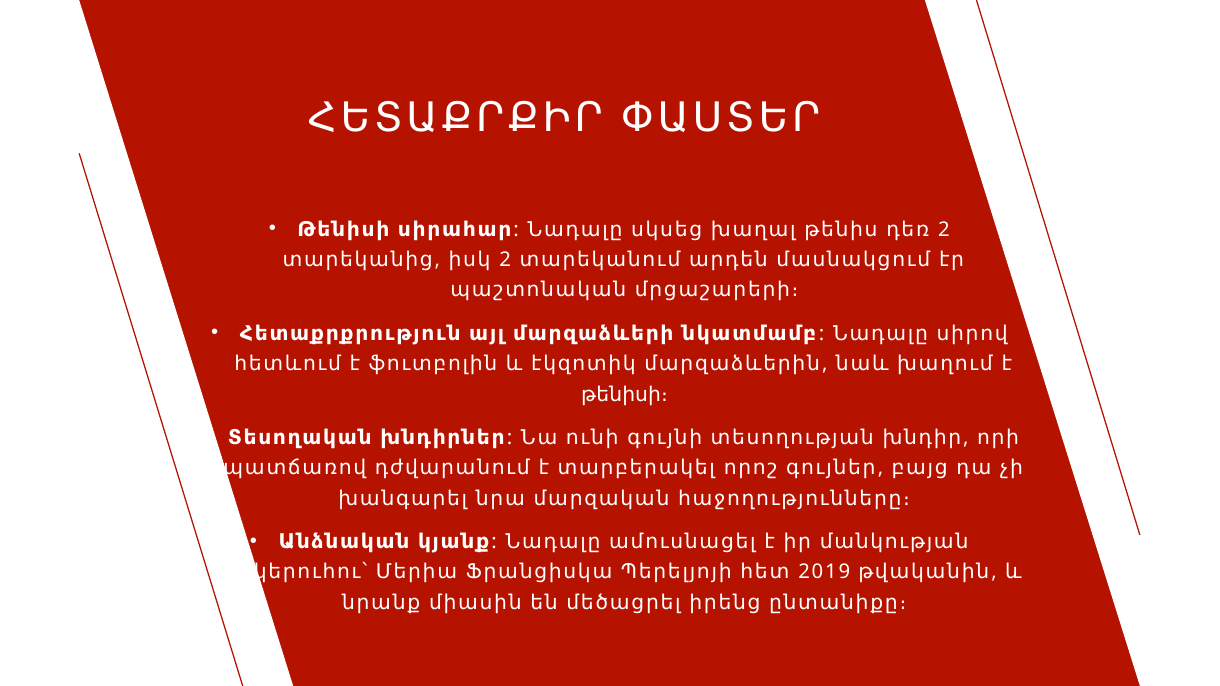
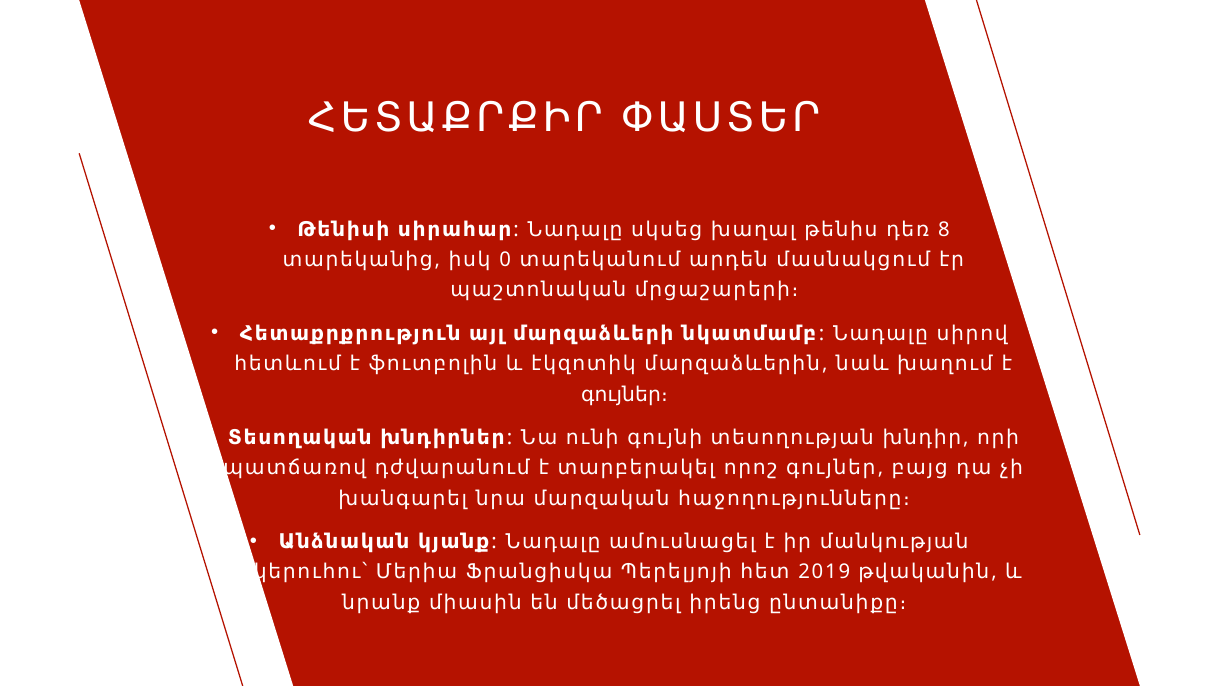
2: 2 -> 8 (944, 229)
2: 2 -> 0 (505, 260)
թենիսի։: թենիսի։ -> գույներ։ (625, 395)
